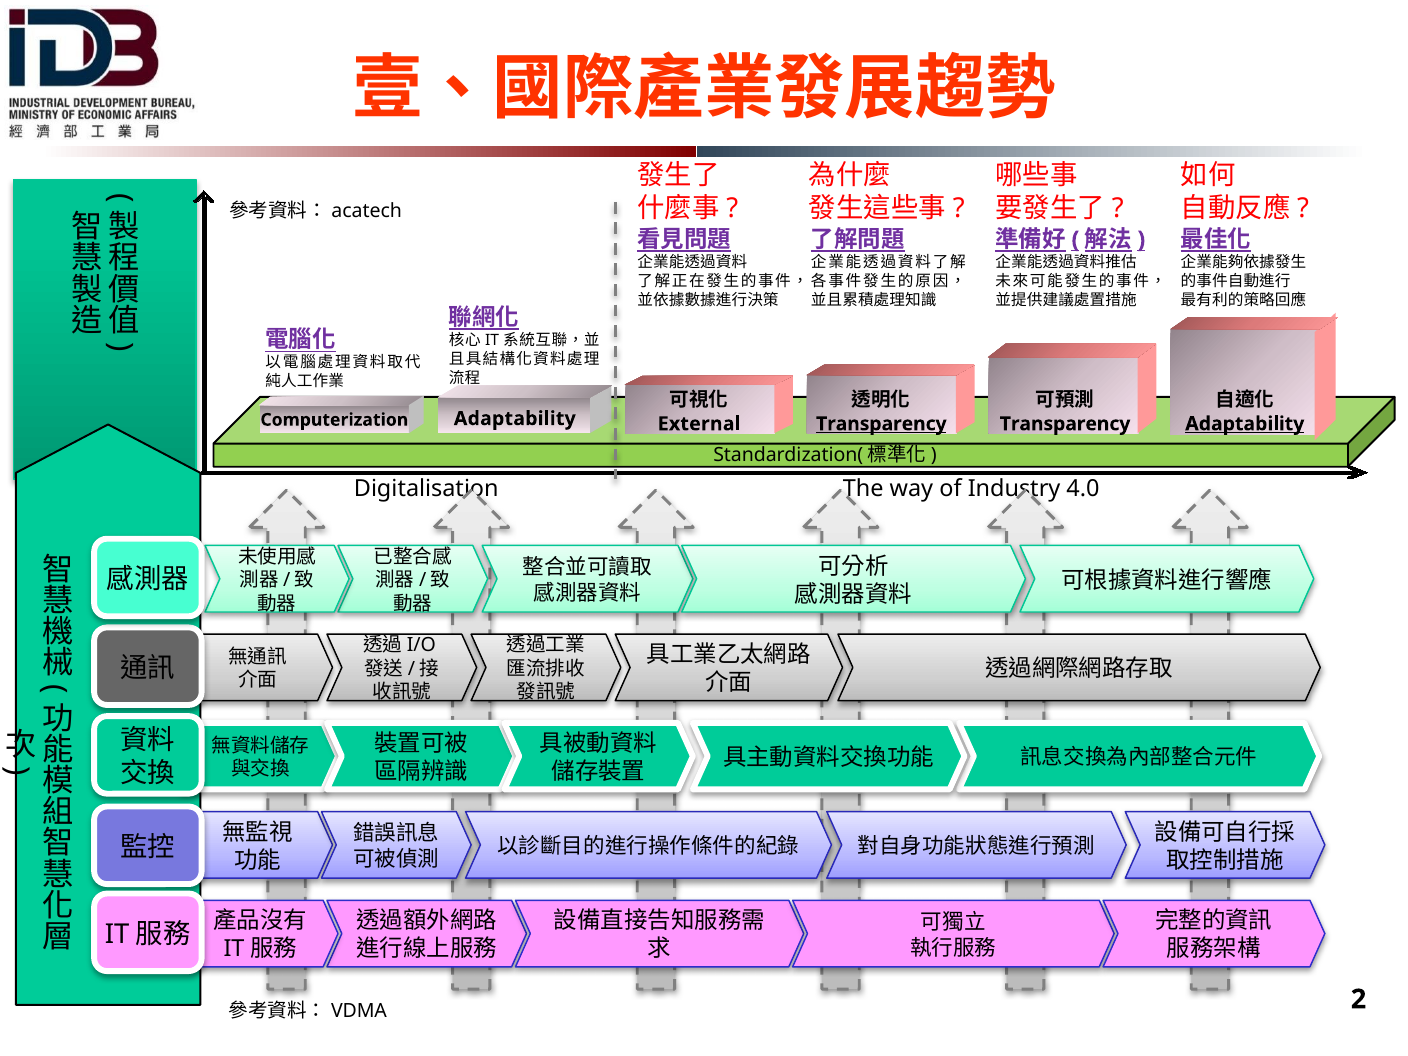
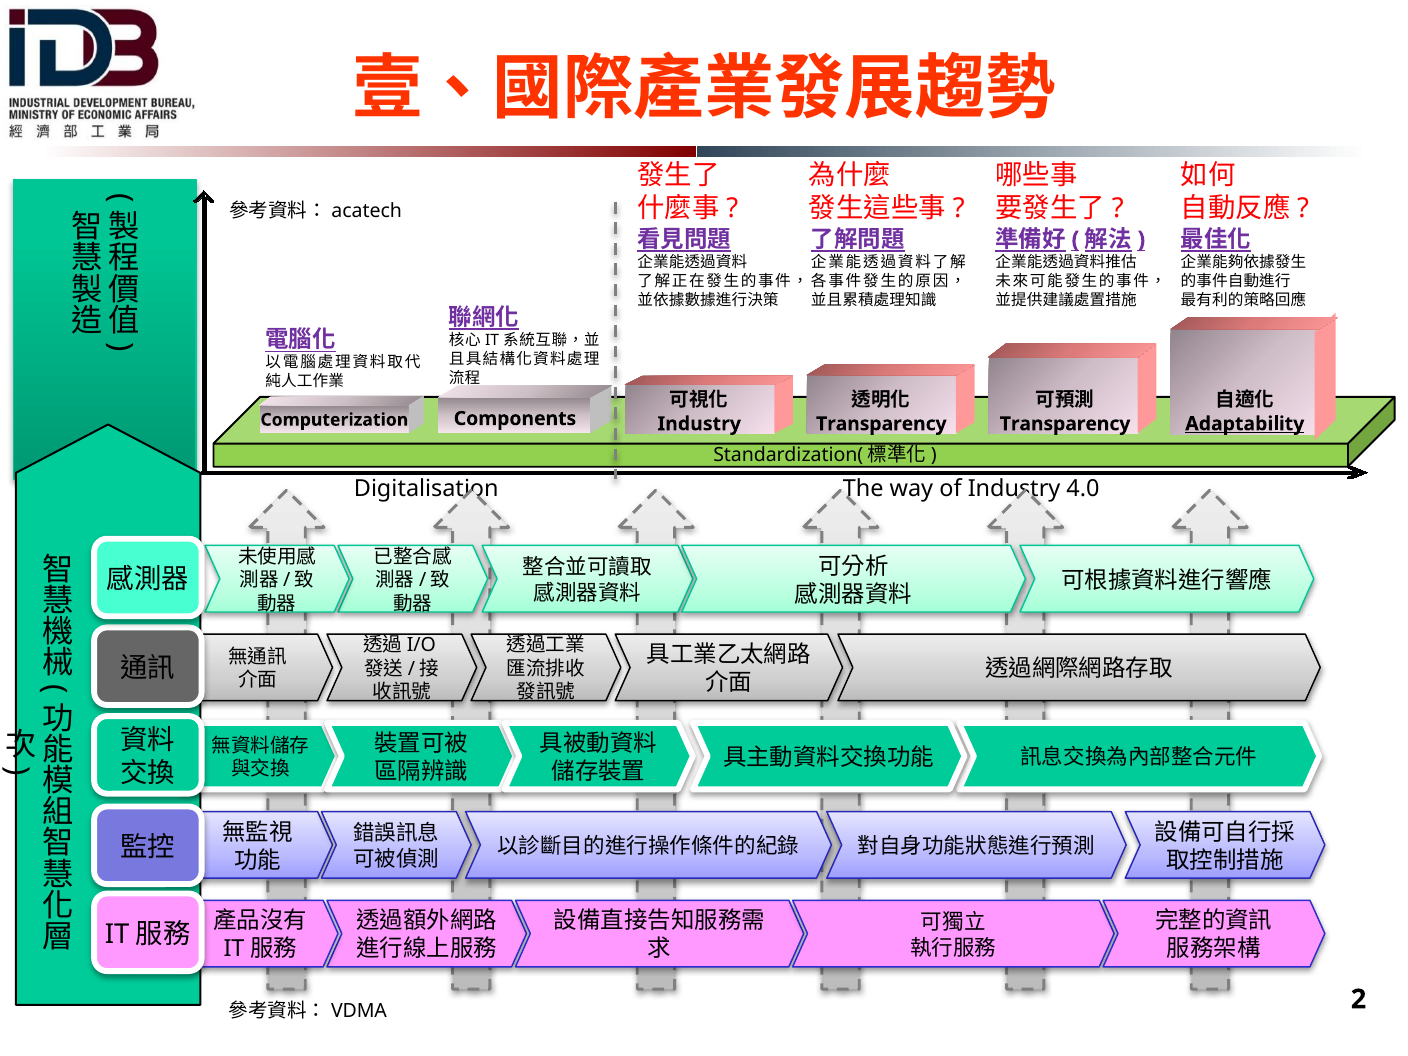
Adaptability: Adaptability -> Components (515, 419)
External: External -> Industry (699, 424)
Transparency underline: present -> none (881, 424)
